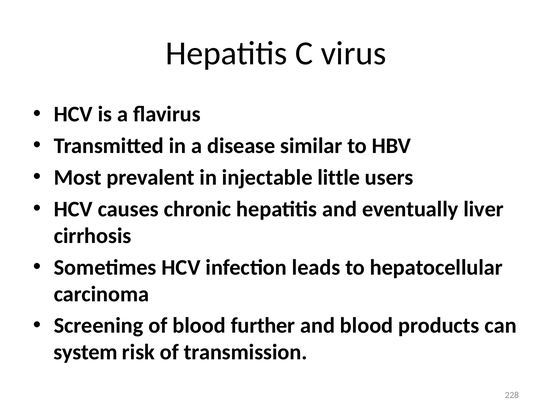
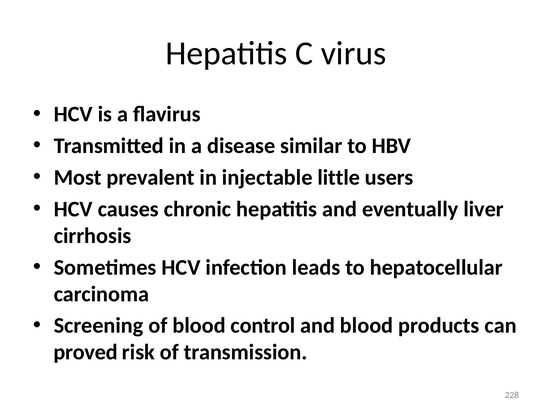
further: further -> control (263, 326)
system: system -> proved (86, 352)
